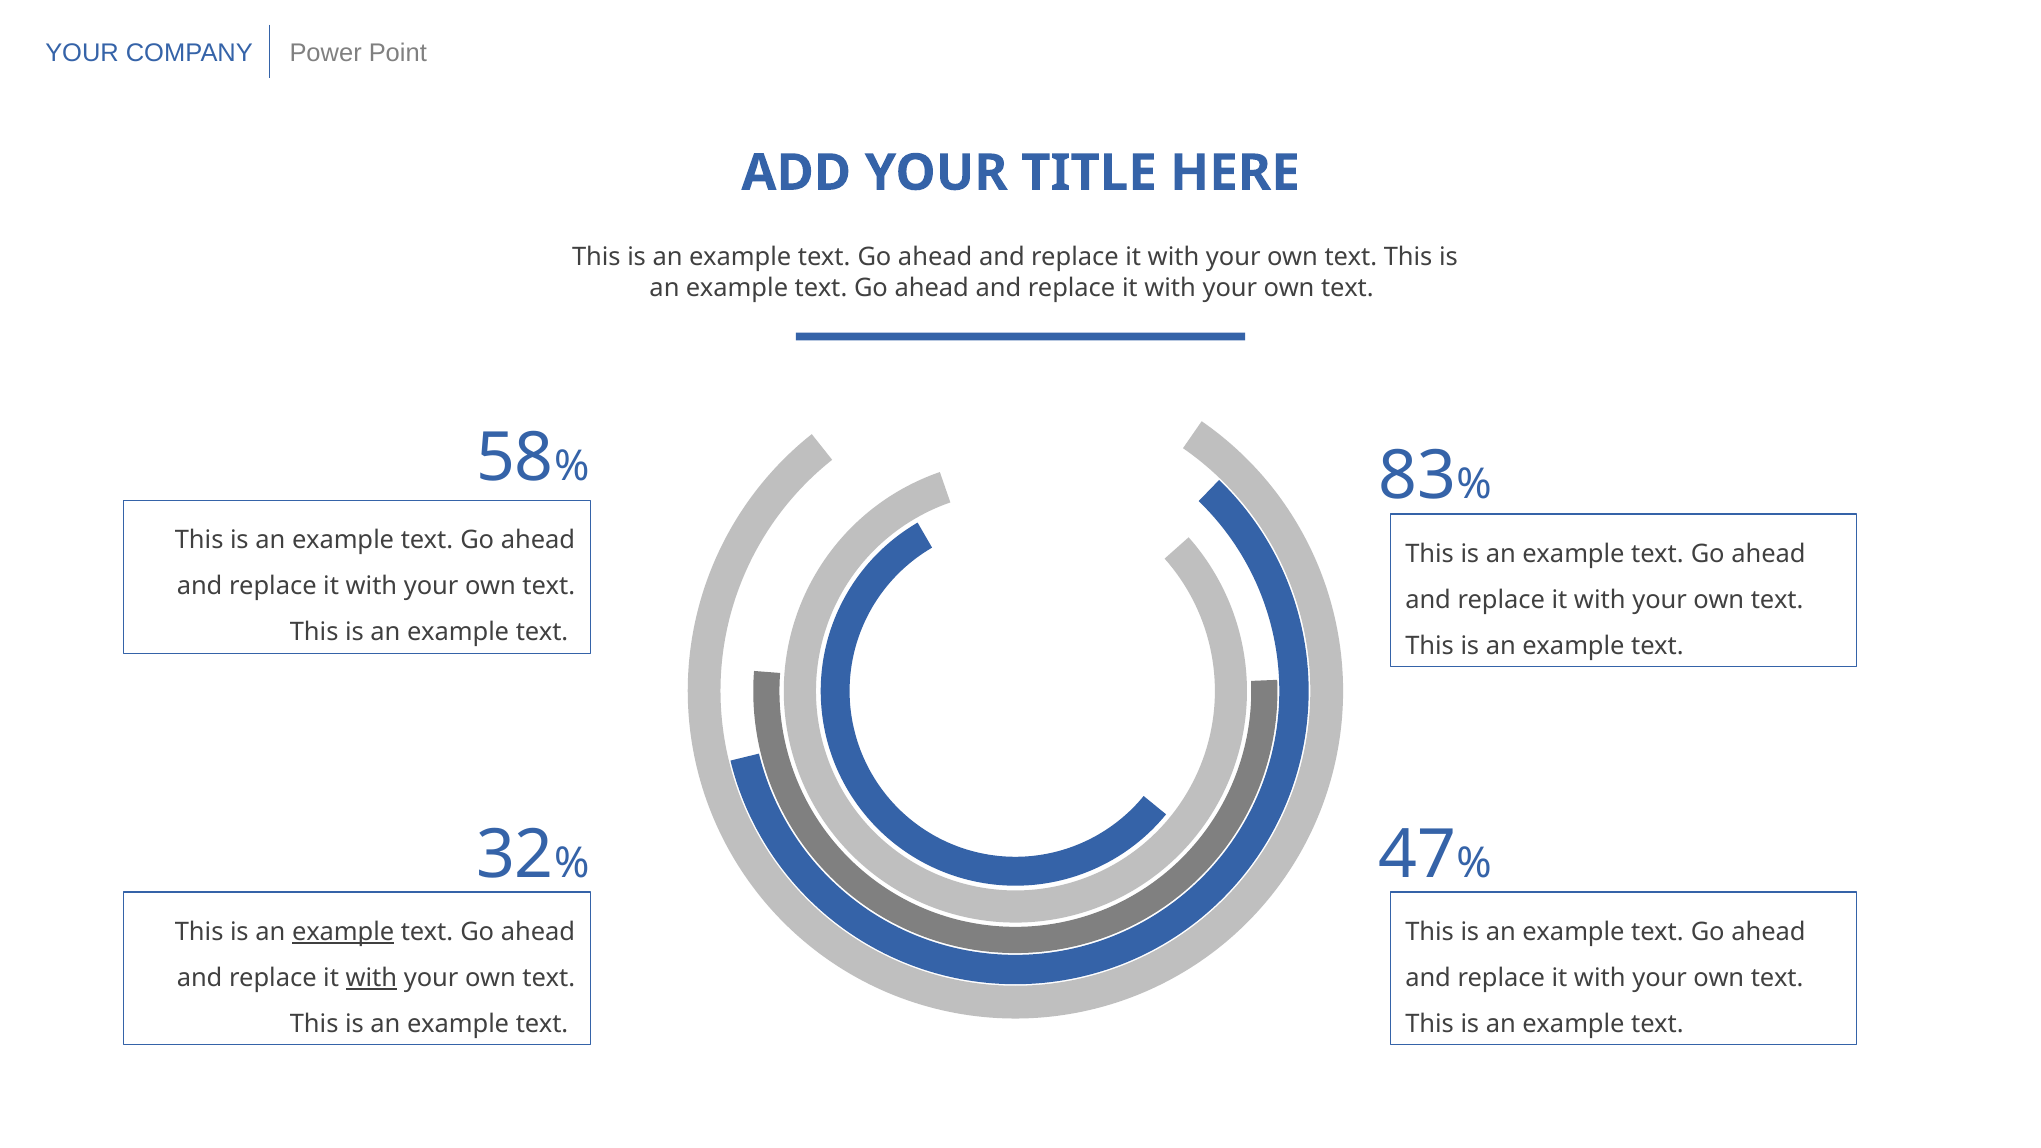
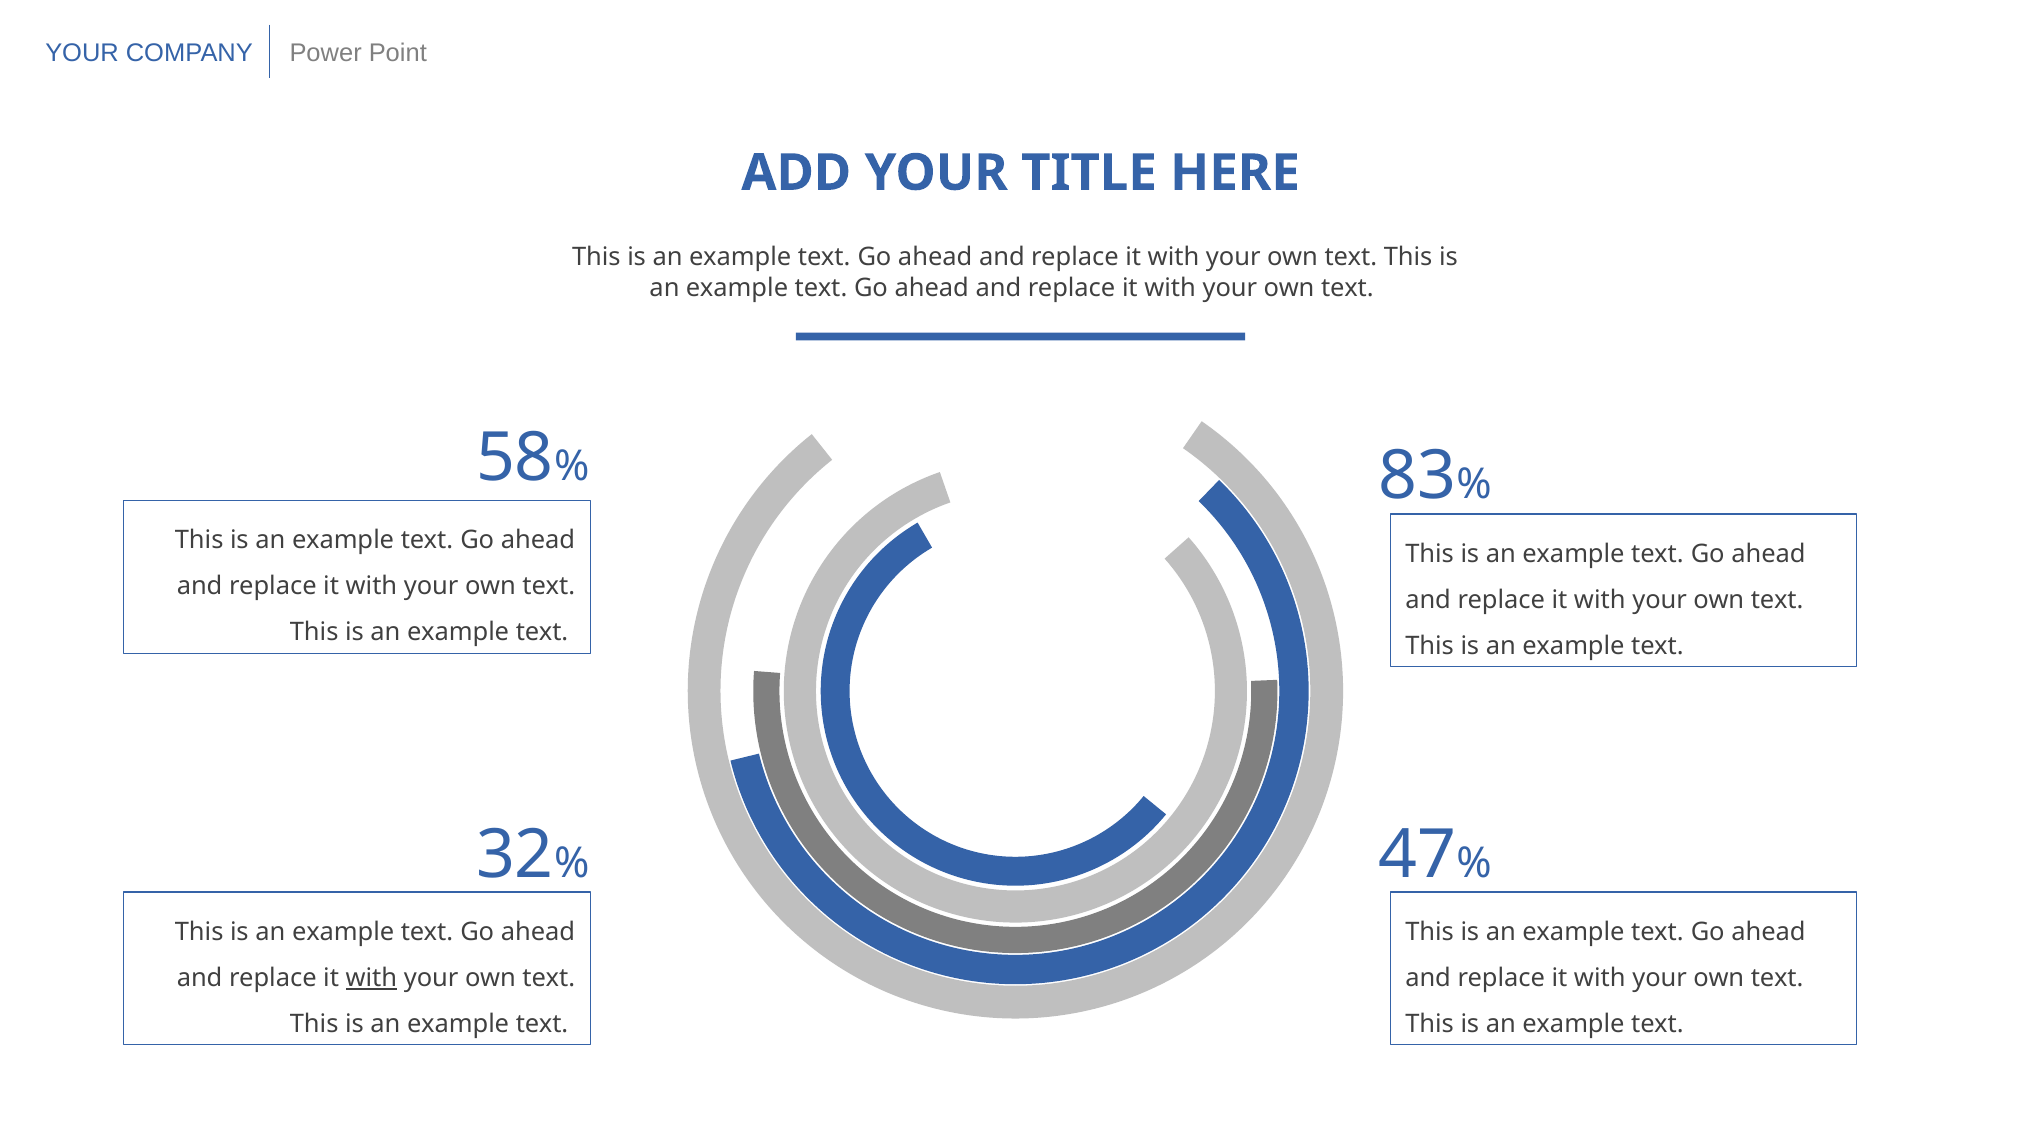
example underline: present -> none (343, 932)
